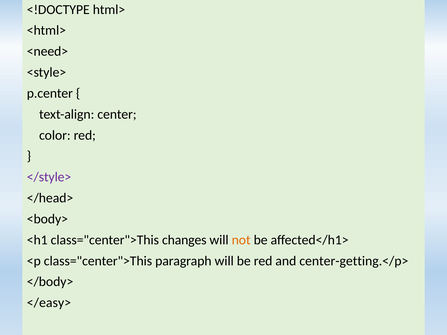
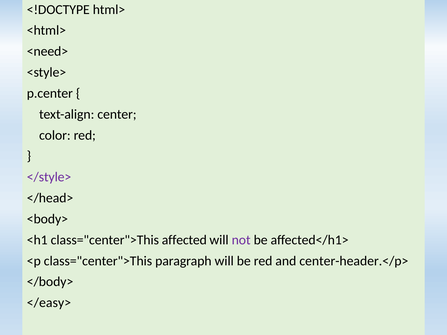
changes: changes -> affected (184, 240)
not colour: orange -> purple (241, 240)
center-getting.</p>: center-getting.</p> -> center-header.</p> (354, 261)
